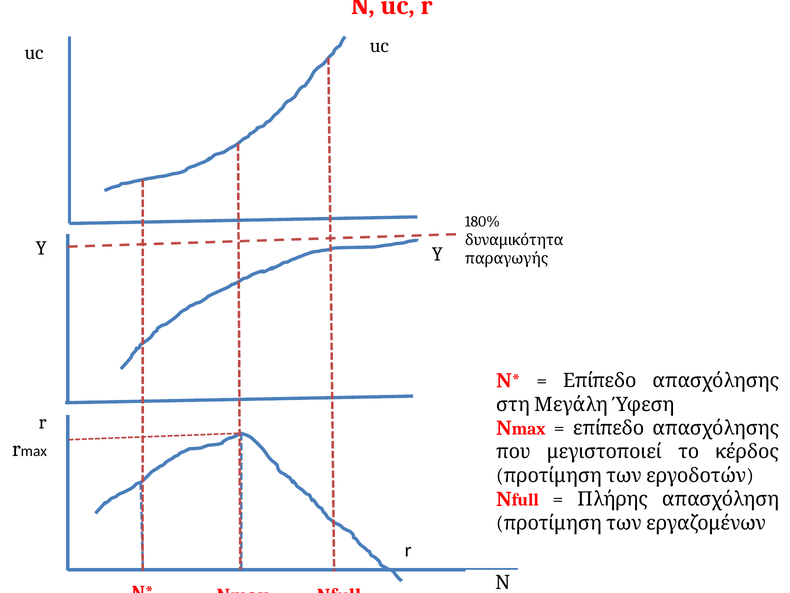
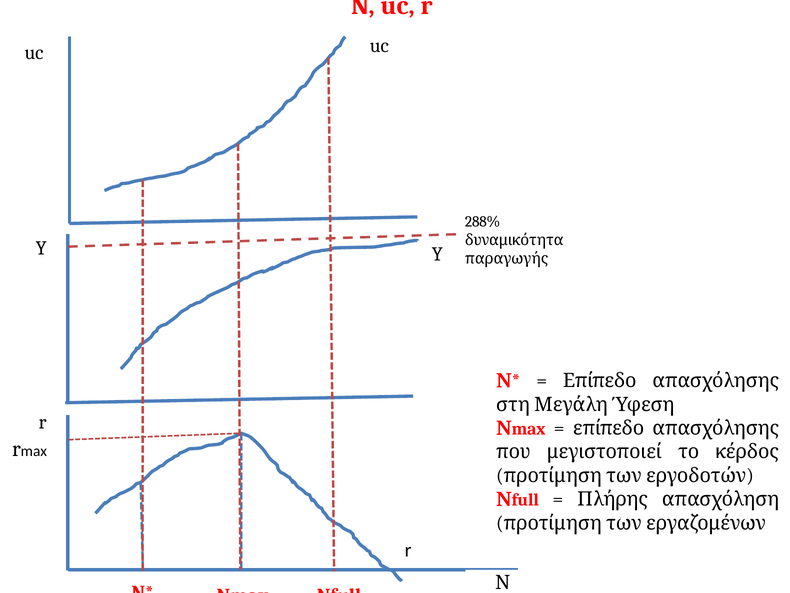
180%: 180% -> 288% (483, 221)
